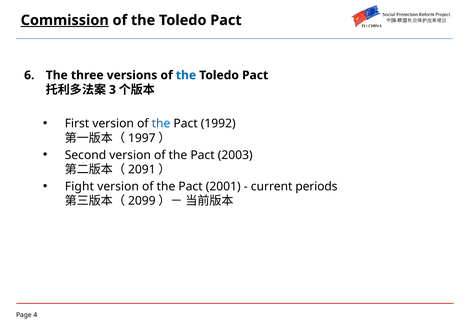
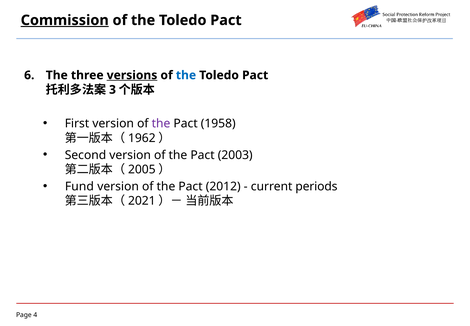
versions underline: none -> present (132, 75)
the colour: blue -> purple (161, 123)
1992: 1992 -> 1958 (218, 123)
1997: 1997 -> 1962 (142, 138)
2091: 2091 -> 2005 (142, 169)
Fight: Fight -> Fund (79, 186)
2001: 2001 -> 2012 (223, 186)
2099: 2099 -> 2021 (142, 201)
